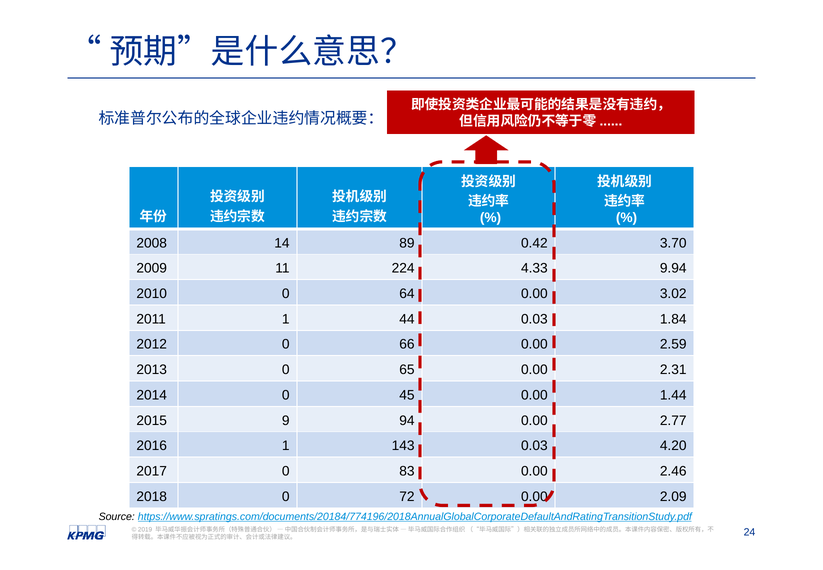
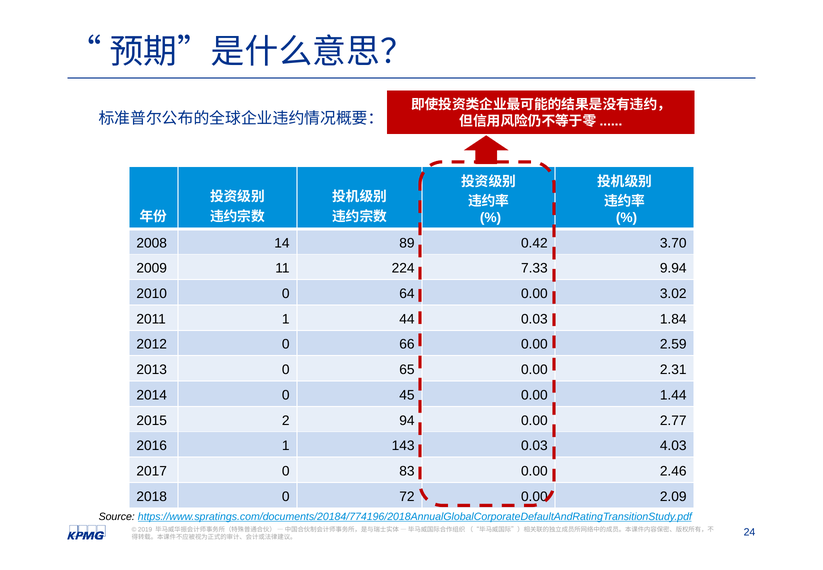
4.33: 4.33 -> 7.33 (534, 268)
9: 9 -> 2 (286, 420)
4.20: 4.20 -> 4.03 (673, 446)
